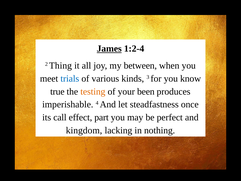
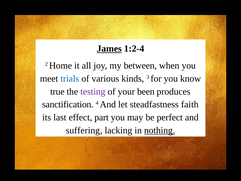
Thing: Thing -> Home (61, 66)
testing colour: orange -> purple (93, 91)
imperishable: imperishable -> sanctification (68, 104)
once: once -> faith (190, 104)
call: call -> last (60, 117)
kingdom: kingdom -> suffering (84, 130)
nothing underline: none -> present (160, 130)
